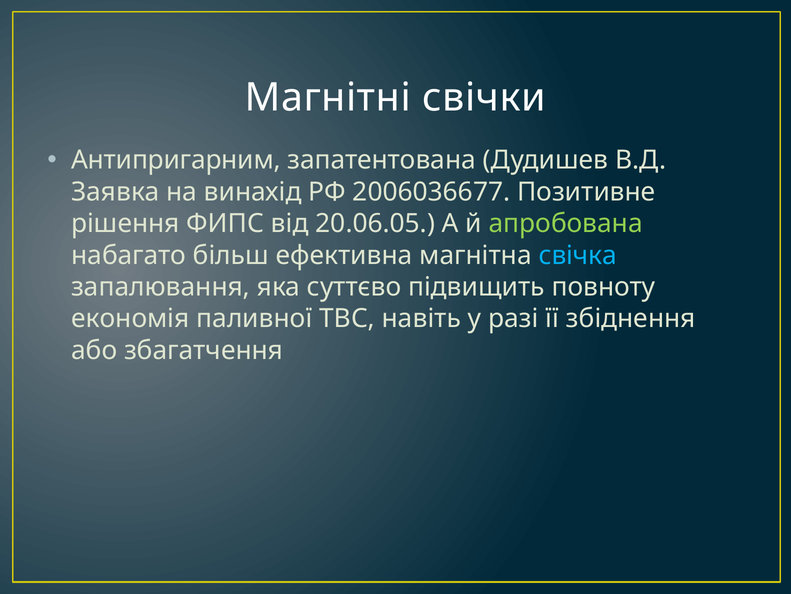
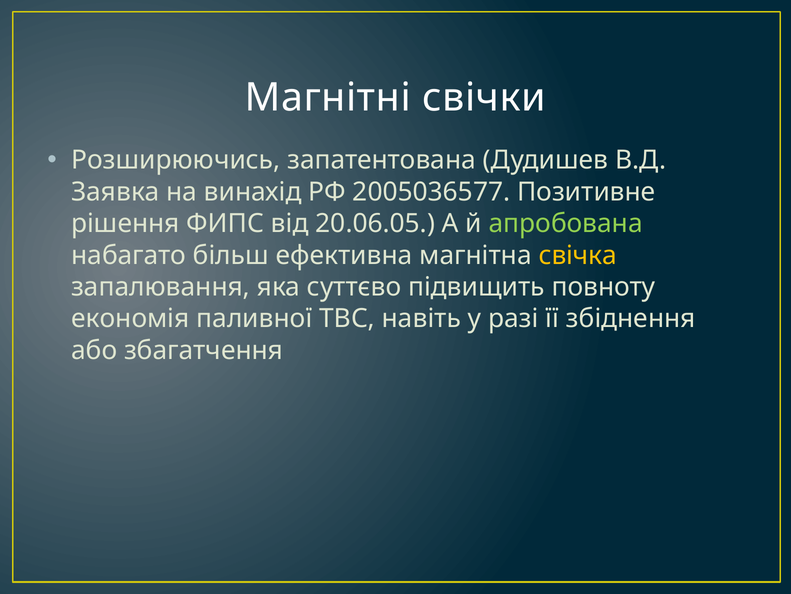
Антипригарним: Антипригарним -> Розширюючись (176, 160)
2006036677: 2006036677 -> 2005036577 (431, 192)
свічка colour: light blue -> yellow (578, 255)
